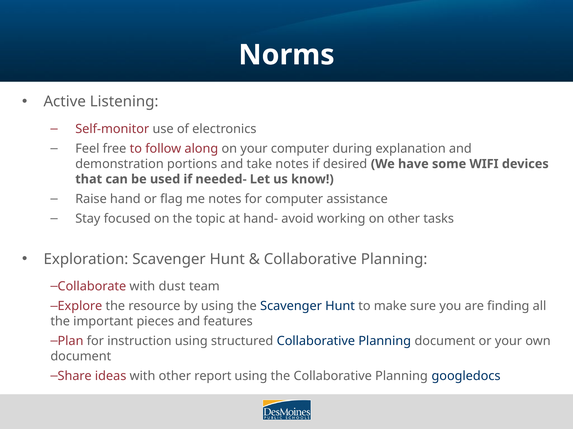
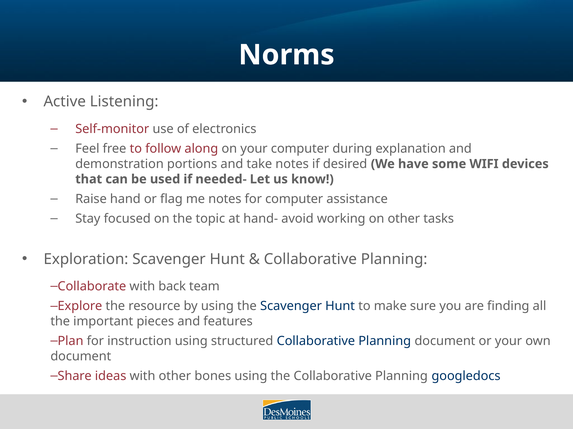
dust: dust -> back (172, 287)
report: report -> bones (213, 377)
